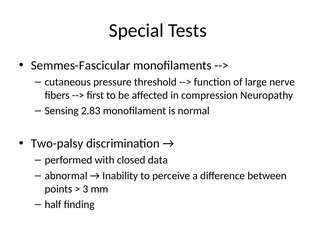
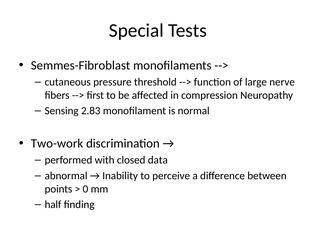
Semmes-Fascicular: Semmes-Fascicular -> Semmes-Fibroblast (81, 65)
Two-palsy: Two-palsy -> Two-work (57, 144)
3: 3 -> 0 (85, 189)
